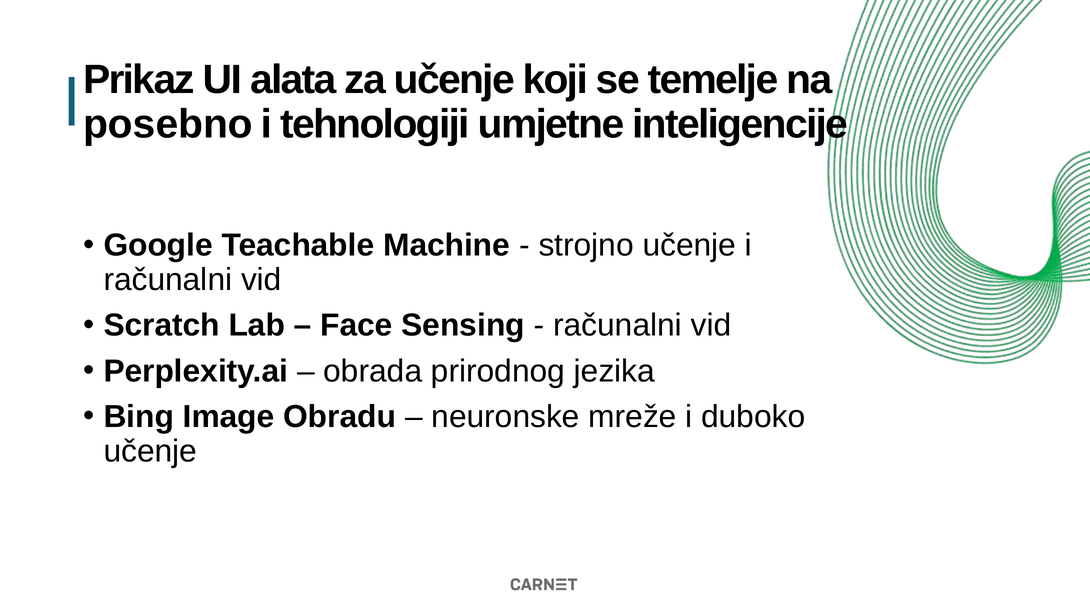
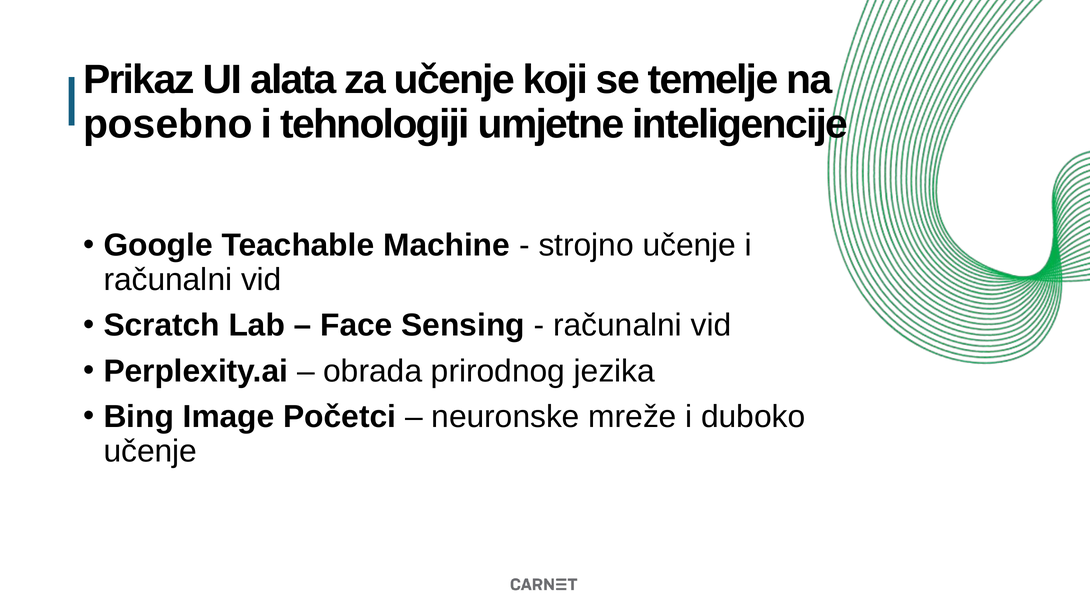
Obradu: Obradu -> Početci (340, 417)
